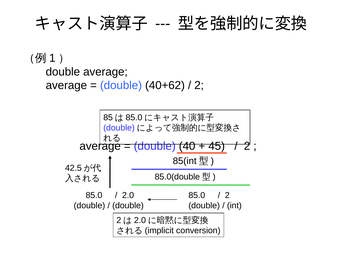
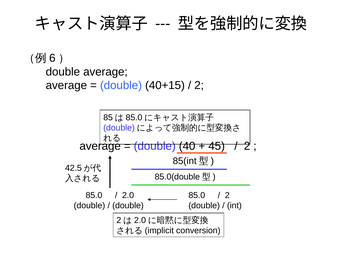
1: 1 -> 6 (52, 58)
40+62: 40+62 -> 40+15 (165, 86)
